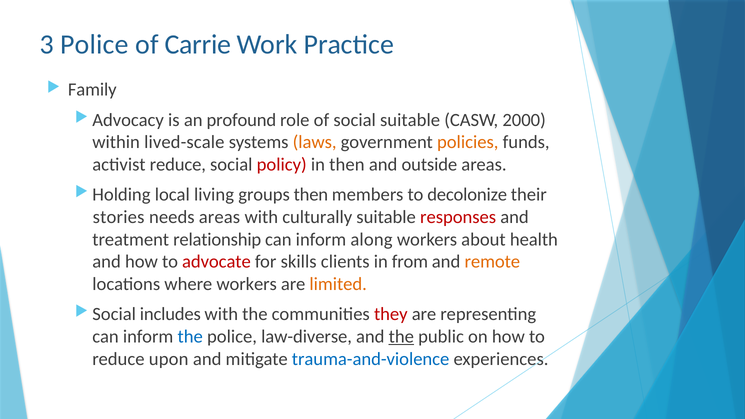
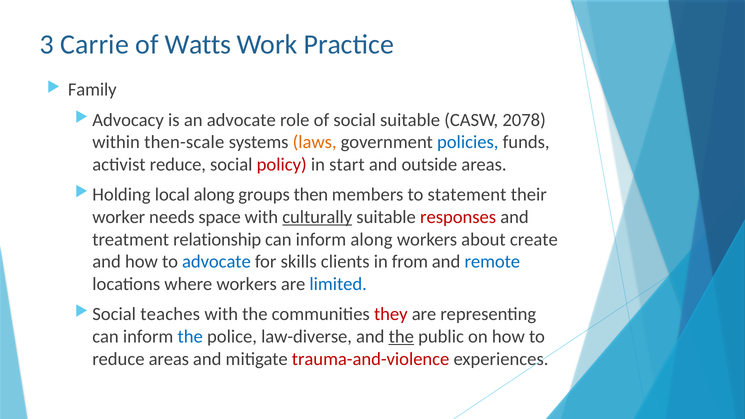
3 Police: Police -> Carrie (94, 45)
Carrie: Carrie -> Watts (198, 45)
an profound: profound -> advocate (241, 120)
2000: 2000 -> 2078 (524, 120)
lived-scale: lived-scale -> then-scale (184, 142)
policies colour: orange -> blue (468, 142)
in then: then -> start (347, 165)
local living: living -> along (214, 195)
decolonize: decolonize -> statement (467, 195)
stories: stories -> worker (119, 217)
needs areas: areas -> space (220, 217)
culturally underline: none -> present (317, 217)
health: health -> create (534, 239)
advocate colour: red -> blue (216, 262)
remote colour: orange -> blue (492, 262)
limited colour: orange -> blue (338, 284)
includes: includes -> teaches (170, 314)
reduce upon: upon -> areas (169, 359)
trauma-and-violence colour: blue -> red (371, 359)
